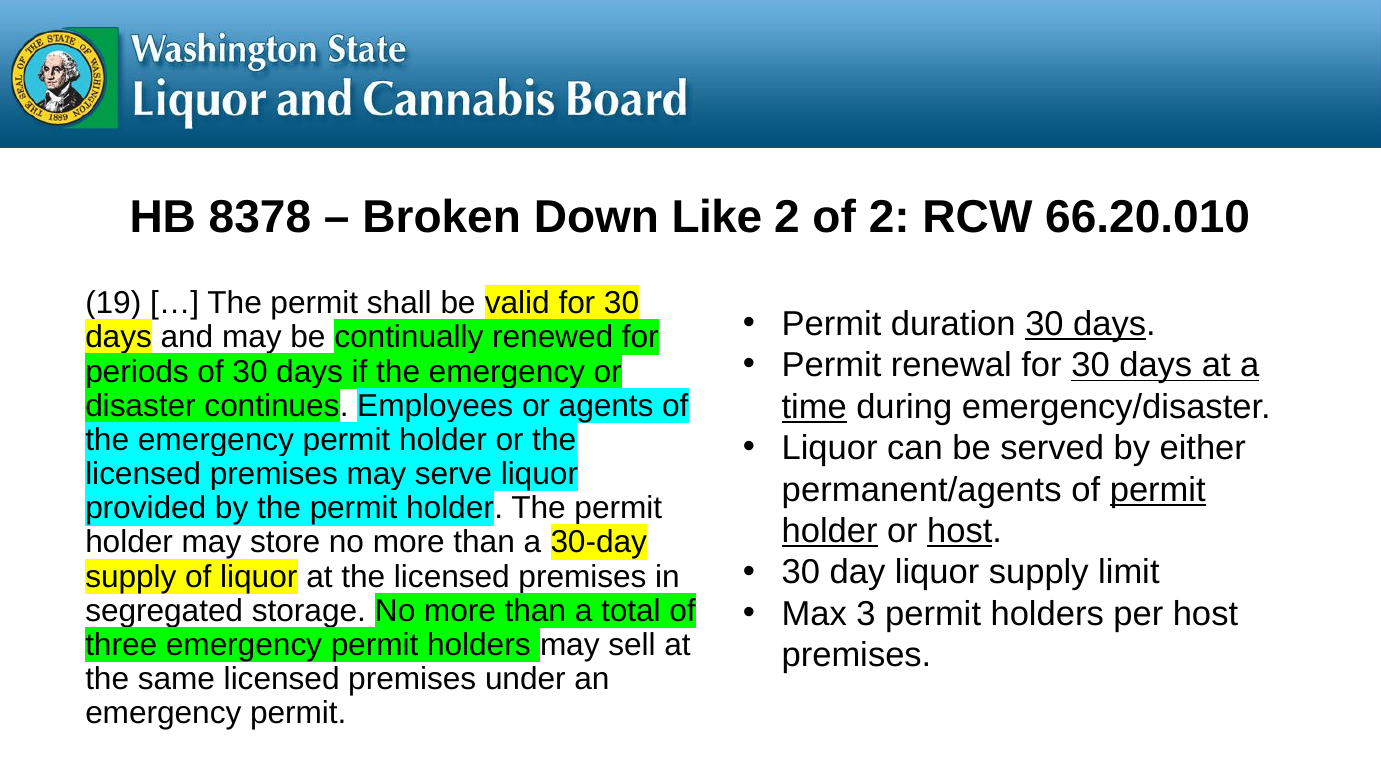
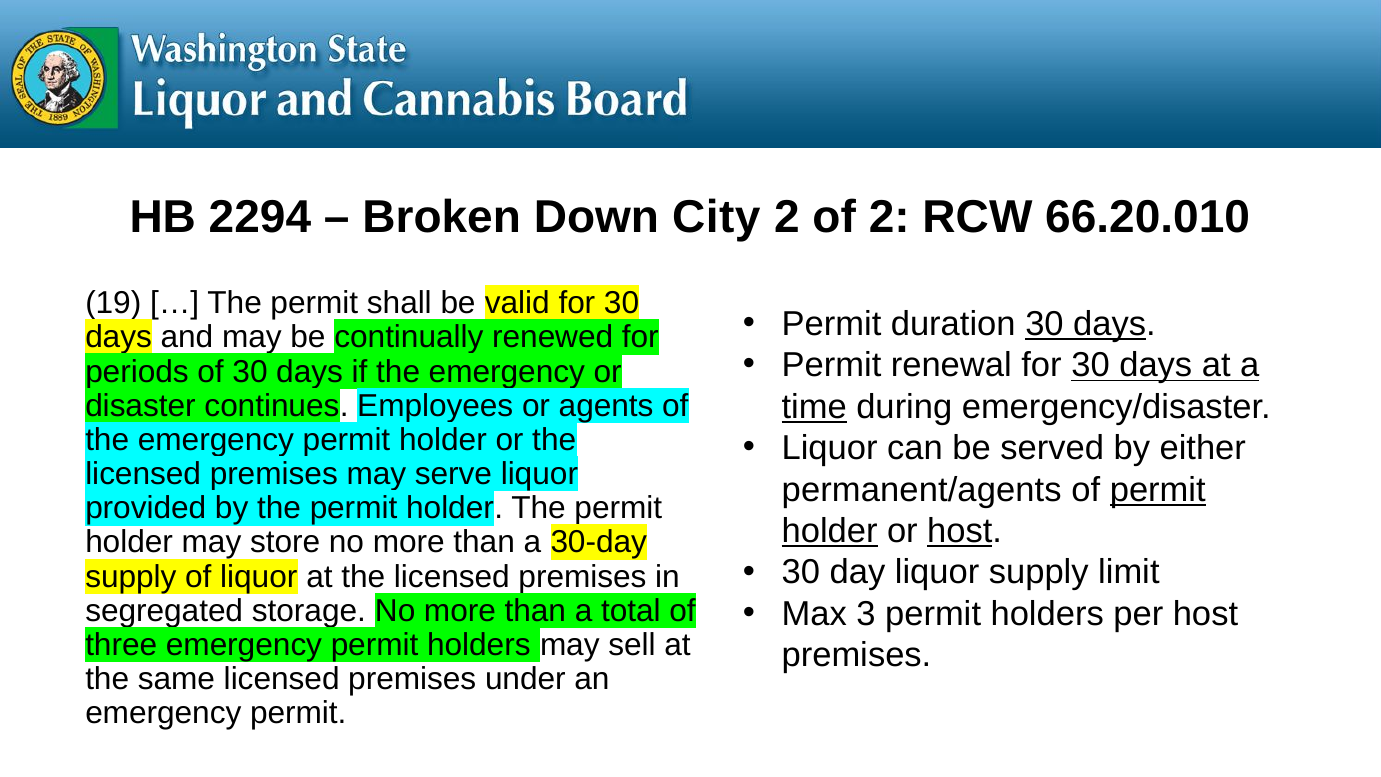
8378: 8378 -> 2294 (260, 218)
Like: Like -> City (716, 218)
